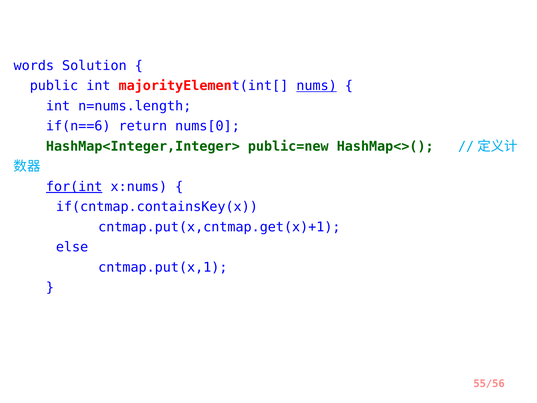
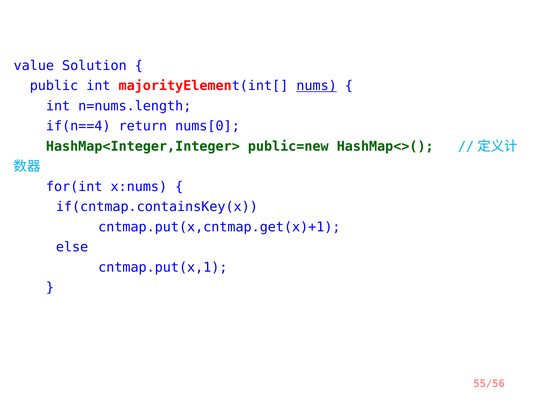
words: words -> value (34, 66)
if(n==6: if(n==6 -> if(n==4 (78, 126)
for(int underline: present -> none (74, 187)
